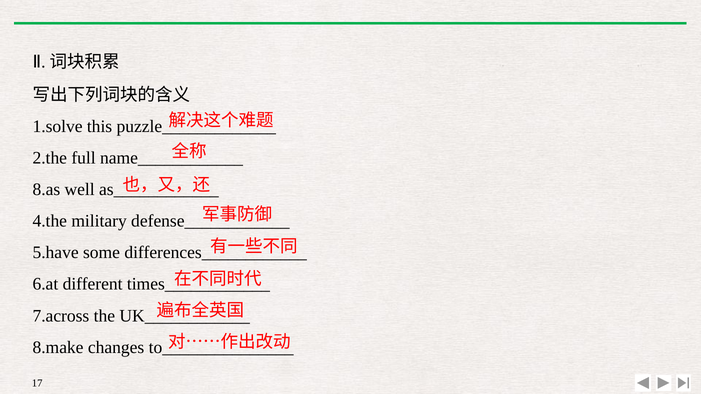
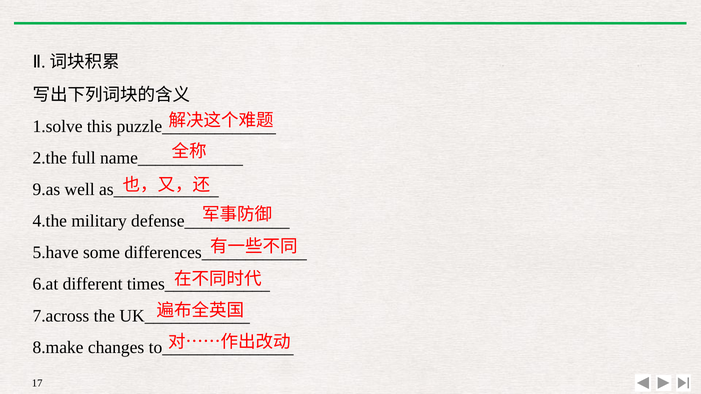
8.as: 8.as -> 9.as (46, 190)
